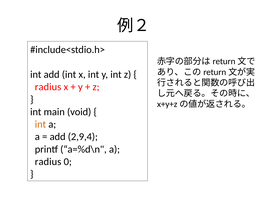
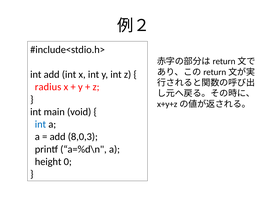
int colour: orange -> blue (40, 124)
2,9,4: 2,9,4 -> 8,0,3 (83, 137)
radius: radius -> height (48, 162)
